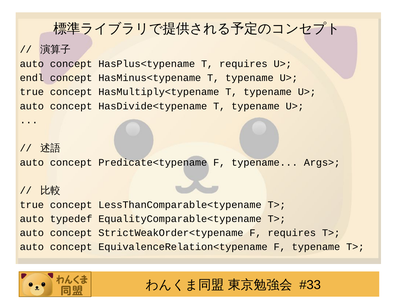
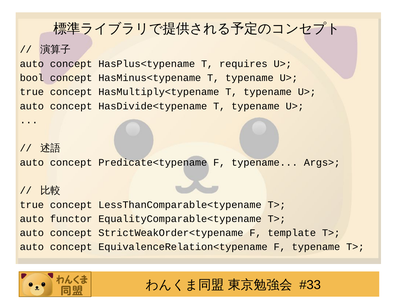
endl: endl -> bool (32, 78)
typedef: typedef -> functor (71, 219)
F requires: requires -> template (292, 233)
